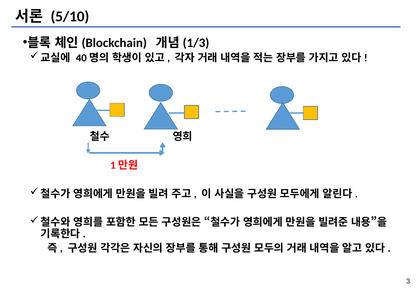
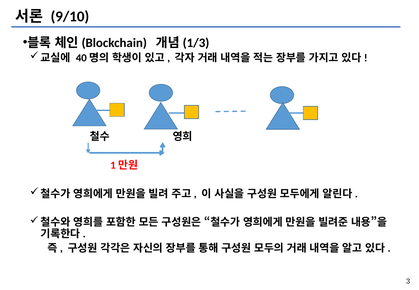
5/10: 5/10 -> 9/10 (70, 17)
